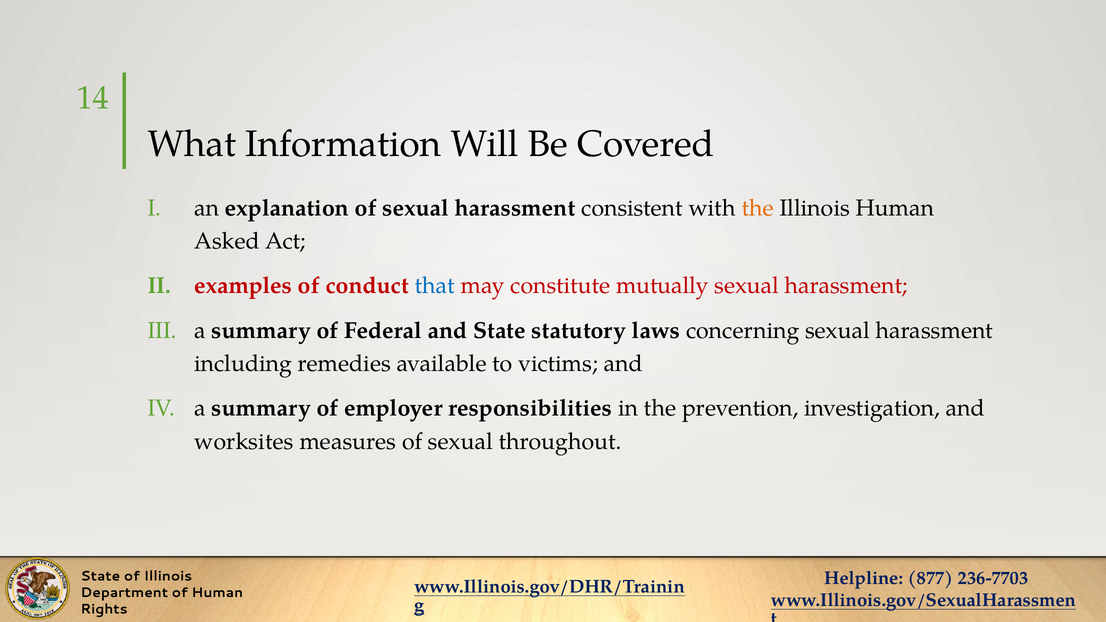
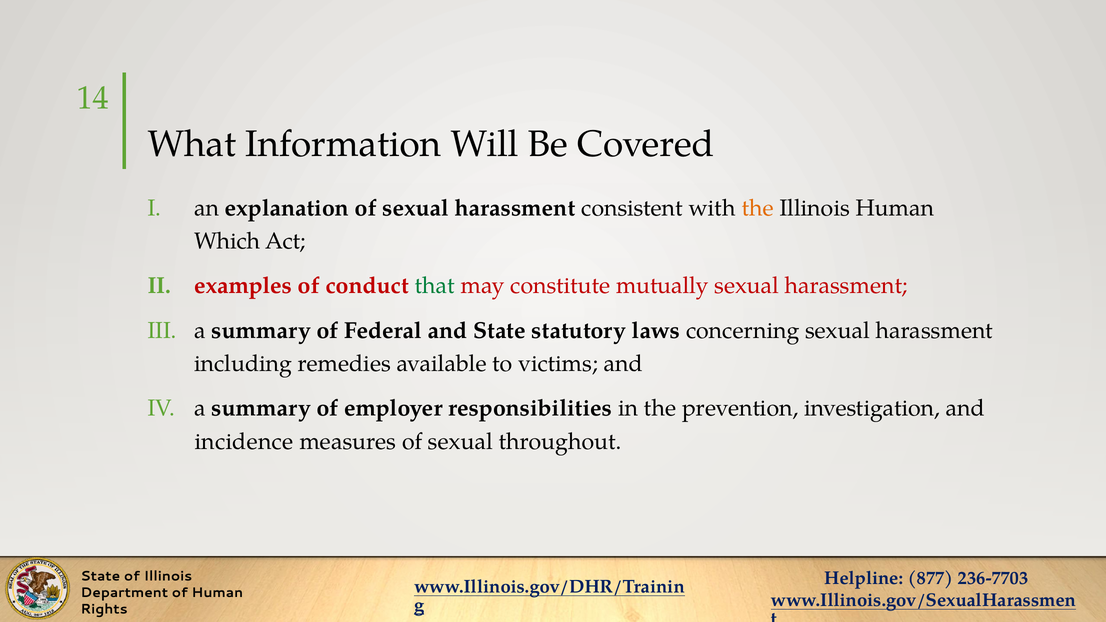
Asked: Asked -> Which (227, 241)
that colour: blue -> green (435, 286)
worksites: worksites -> incidence (244, 442)
